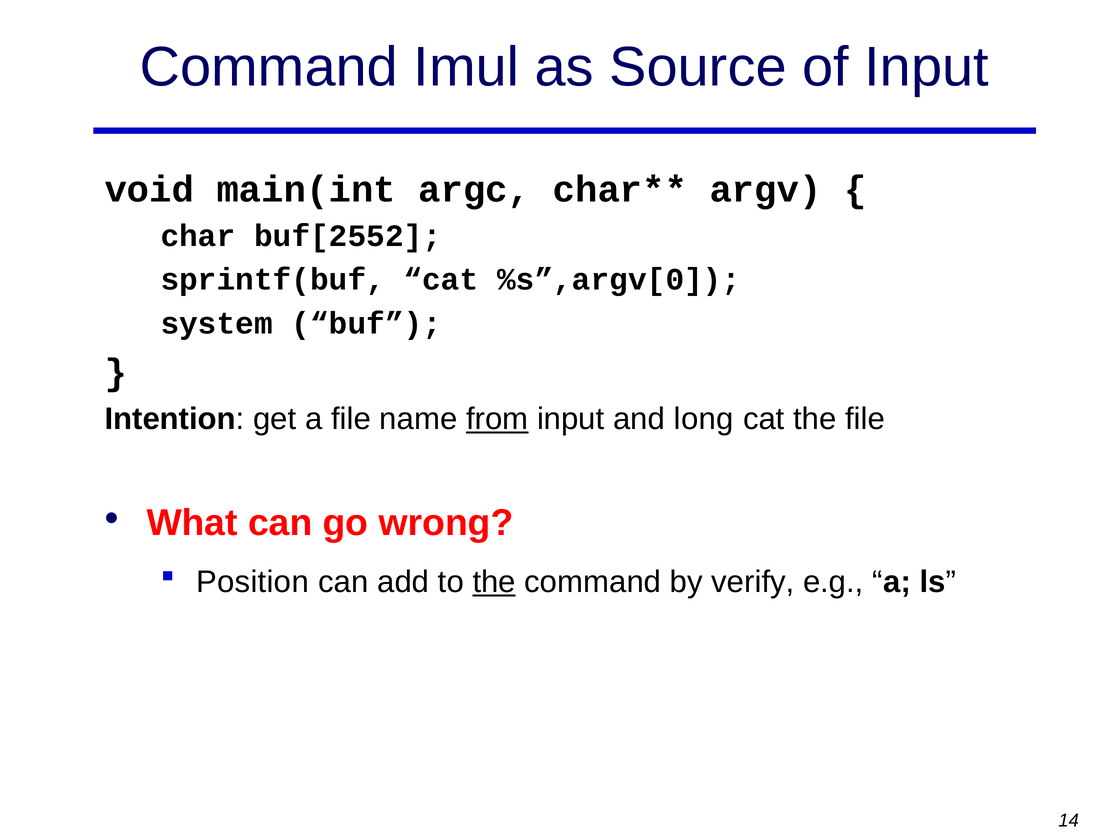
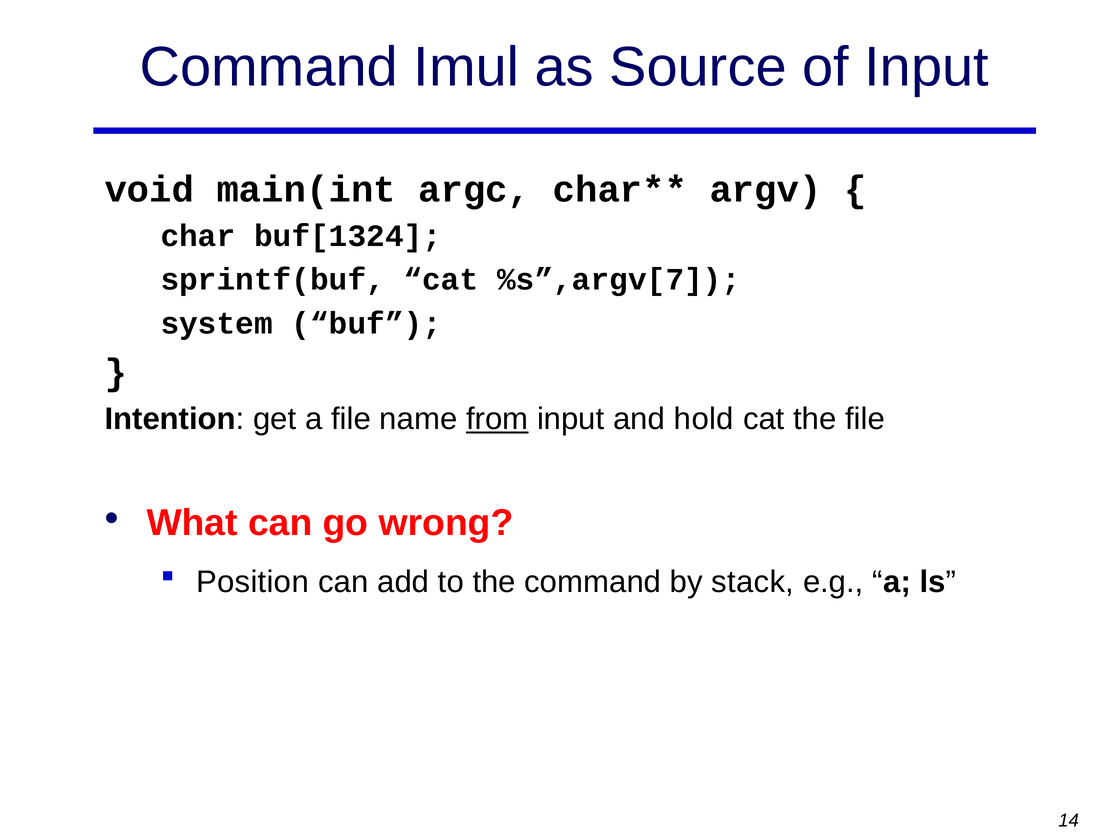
buf[2552: buf[2552 -> buf[1324 (348, 236)
%s”,argv[0: %s”,argv[0 -> %s”,argv[7 (619, 280)
long: long -> hold (704, 419)
the underline: present -> none (494, 582)
verify: verify -> stack (753, 582)
